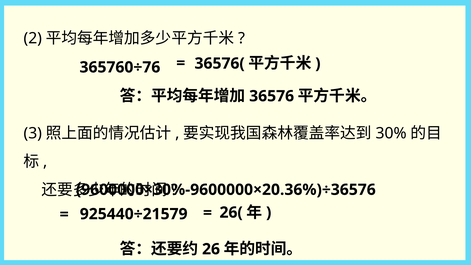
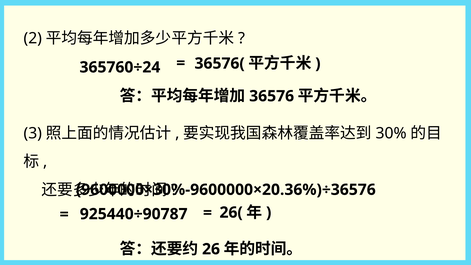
365760÷76: 365760÷76 -> 365760÷24 (120, 67)
925440÷21579: 925440÷21579 -> 925440÷90787 (134, 214)
